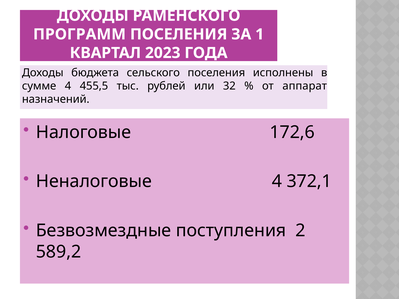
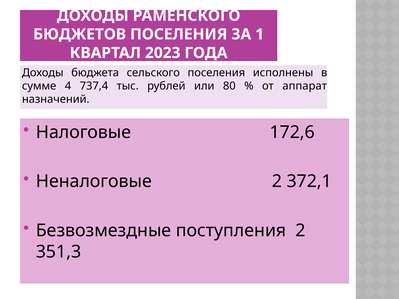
ПРОГРАММ: ПРОГРАММ -> БЮДЖЕТОВ (80, 34)
455,5: 455,5 -> 737,4 (94, 86)
32: 32 -> 80 (229, 86)
Неналоговые 4: 4 -> 2 (277, 182)
589,2: 589,2 -> 351,3 (58, 252)
